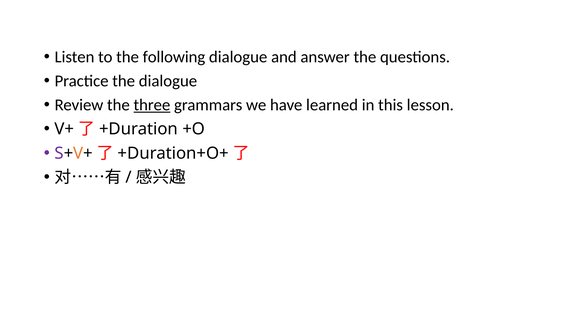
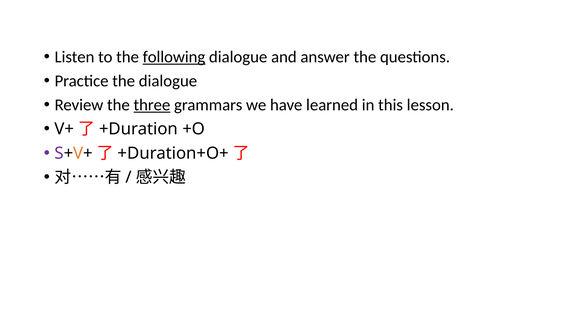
following underline: none -> present (174, 57)
